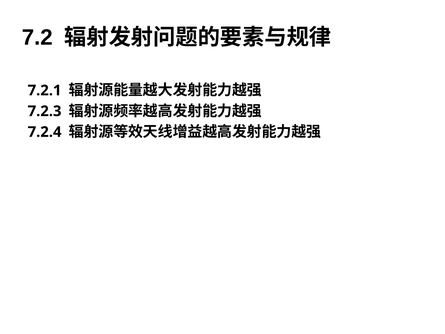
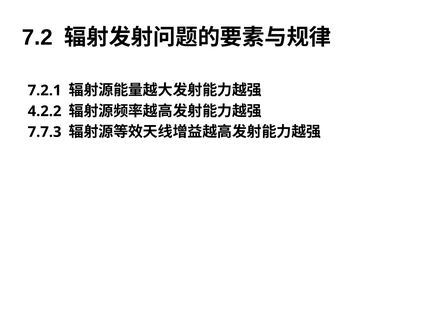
7.2.3: 7.2.3 -> 4.2.2 (45, 111)
7.2.4: 7.2.4 -> 7.7.3 (45, 132)
